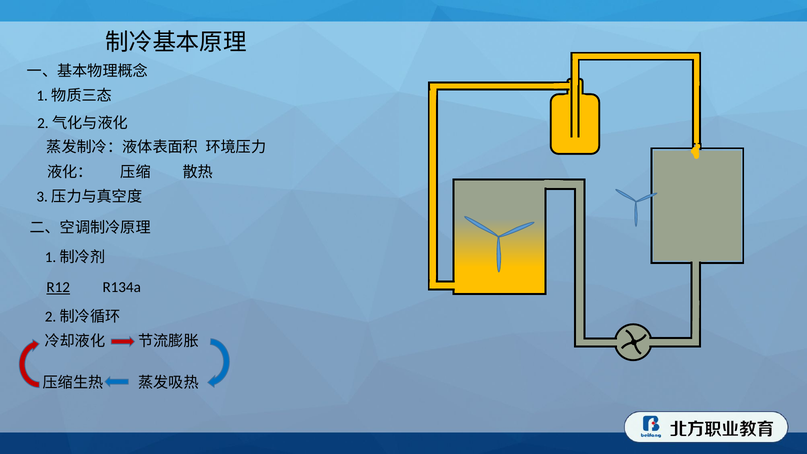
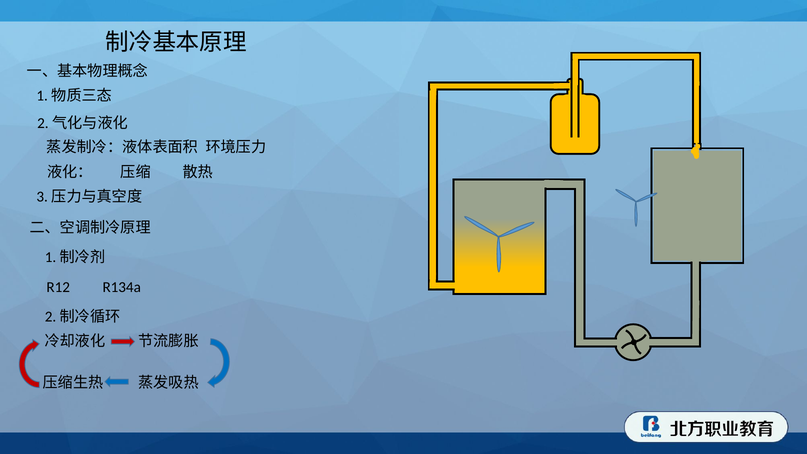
R12 underline: present -> none (58, 287)
